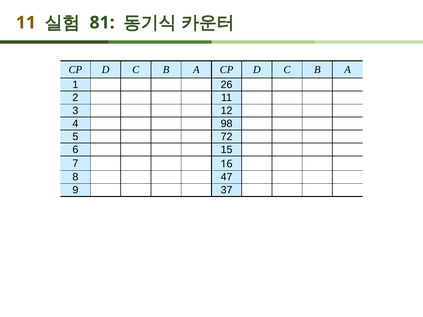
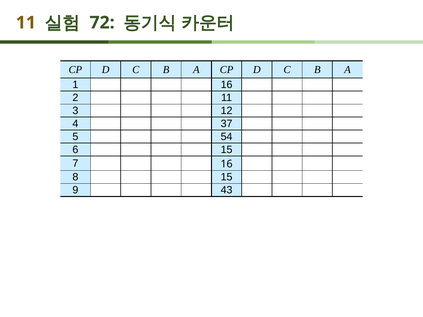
81: 81 -> 72 (102, 23)
1 26: 26 -> 16 (227, 85)
98: 98 -> 37 (227, 124)
72: 72 -> 54 (227, 137)
8 47: 47 -> 15 (227, 177)
37: 37 -> 43 (227, 190)
